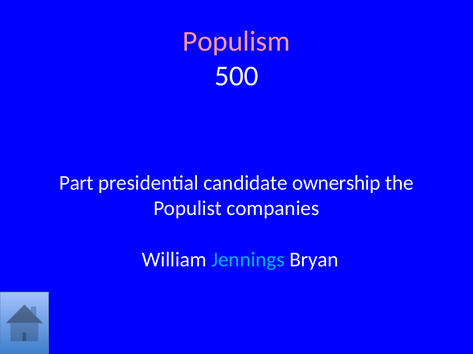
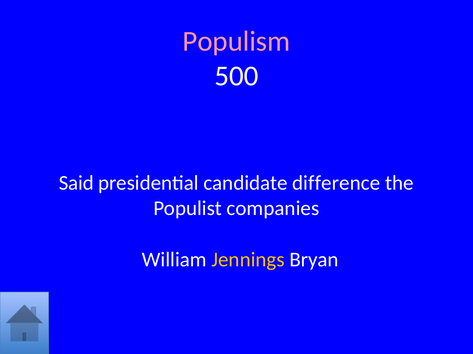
Part: Part -> Said (76, 183)
ownership: ownership -> difference (336, 183)
Jennings colour: light blue -> yellow (248, 260)
